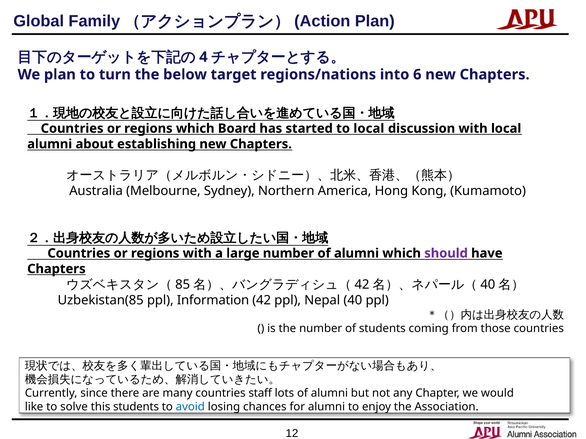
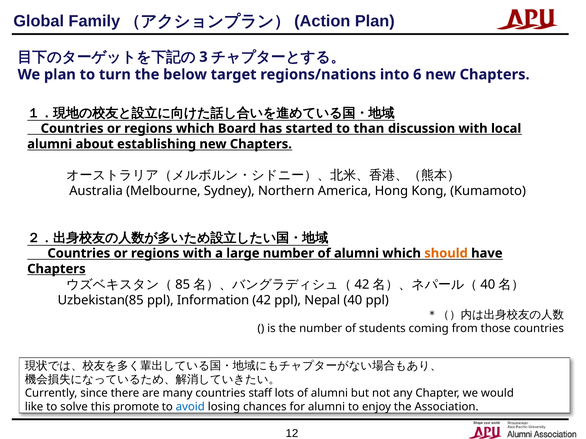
4: 4 -> 3 (203, 57)
to local: local -> than (369, 129)
should colour: purple -> orange (446, 254)
this students: students -> promote (136, 407)
